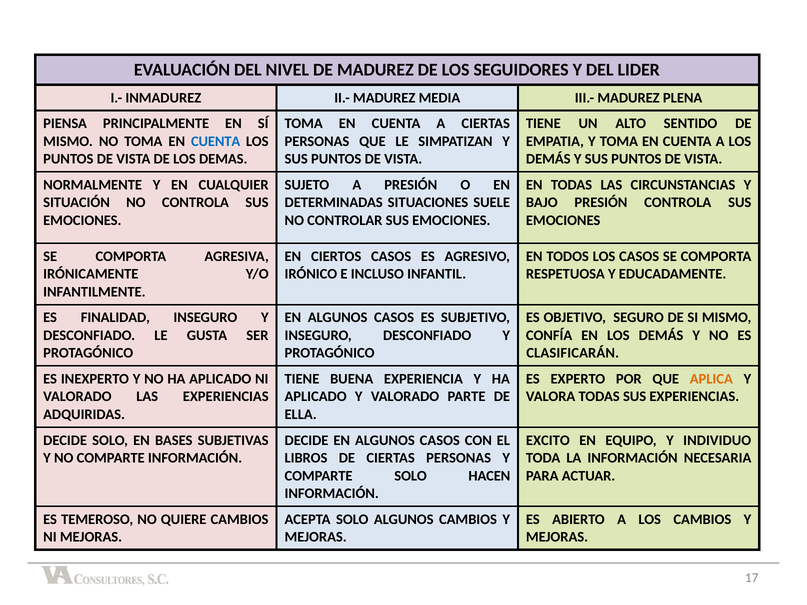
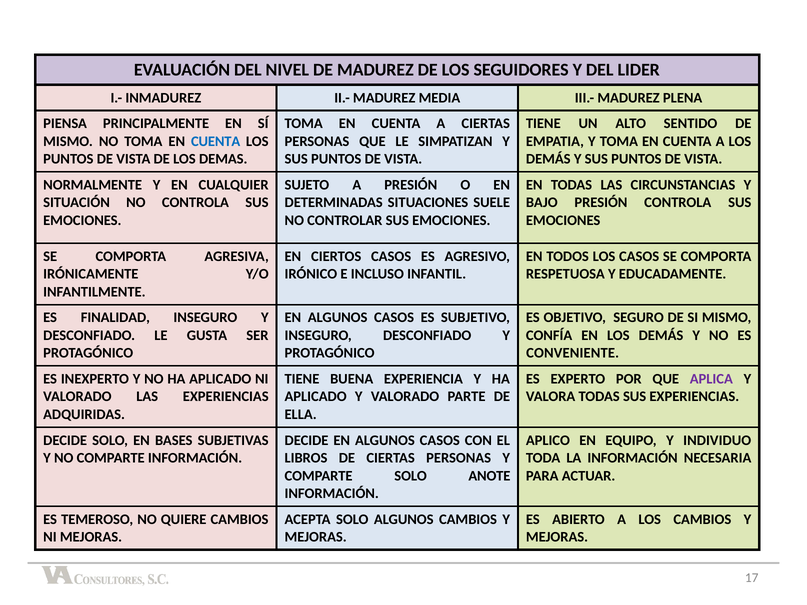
CLASIFICARÁN: CLASIFICARÁN -> CONVENIENTE (573, 353)
APLICA colour: orange -> purple (711, 379)
EXCITO: EXCITO -> APLICO (548, 440)
HACEN: HACEN -> ANOTE (489, 476)
